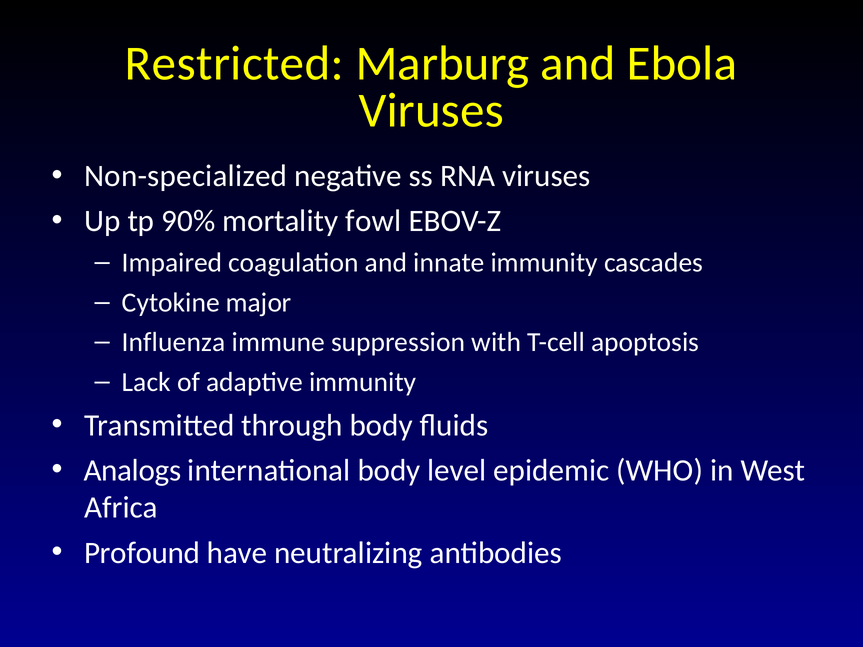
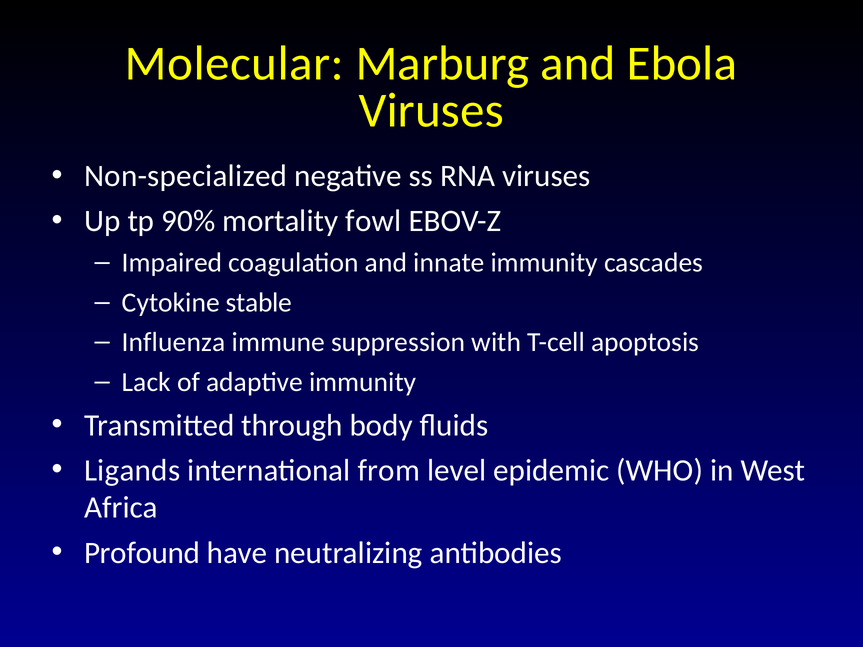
Restricted: Restricted -> Molecular (234, 64)
major: major -> stable (259, 303)
Analogs: Analogs -> Ligands (132, 471)
international body: body -> from (389, 471)
